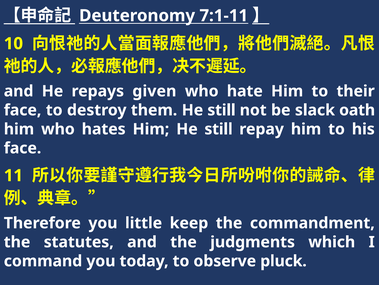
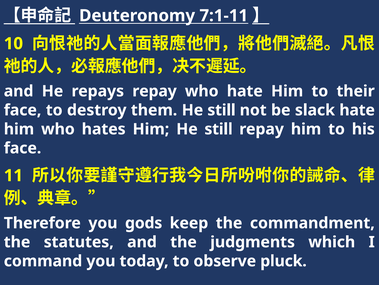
repays given: given -> repay (155, 91)
slack oath: oath -> hate (357, 110)
little: little -> gods (144, 223)
